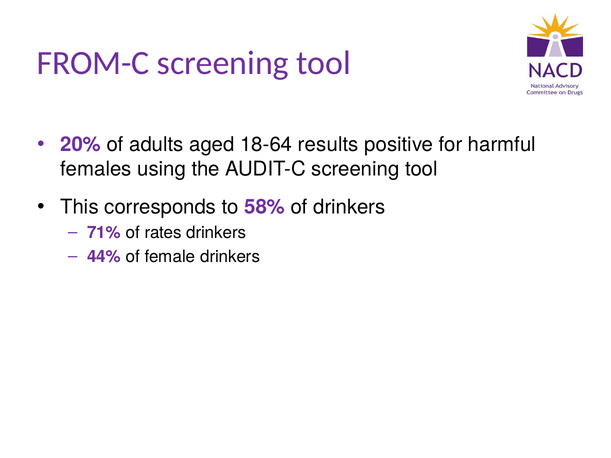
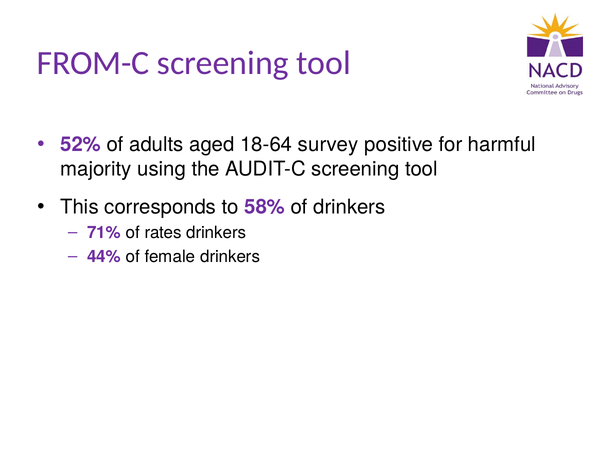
20%: 20% -> 52% (81, 145)
results: results -> survey (328, 145)
females: females -> majority (96, 169)
